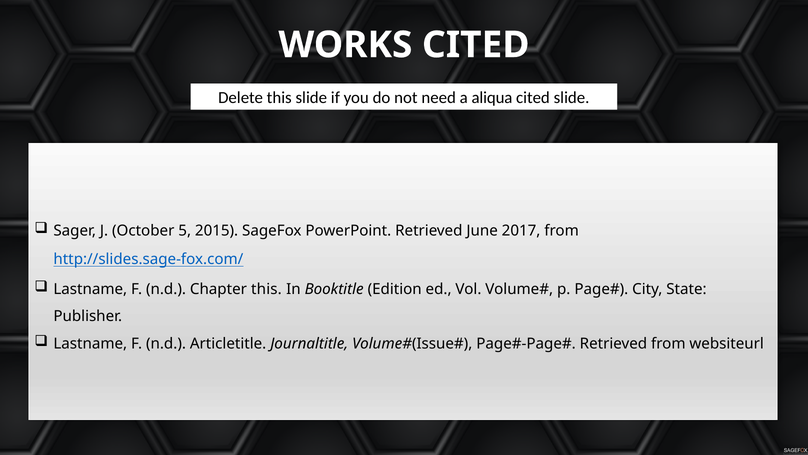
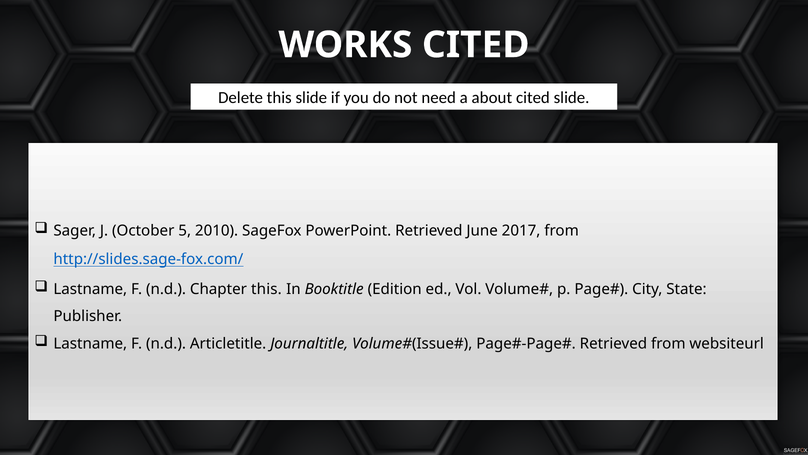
aliqua: aliqua -> about (492, 98)
2015: 2015 -> 2010 (217, 231)
